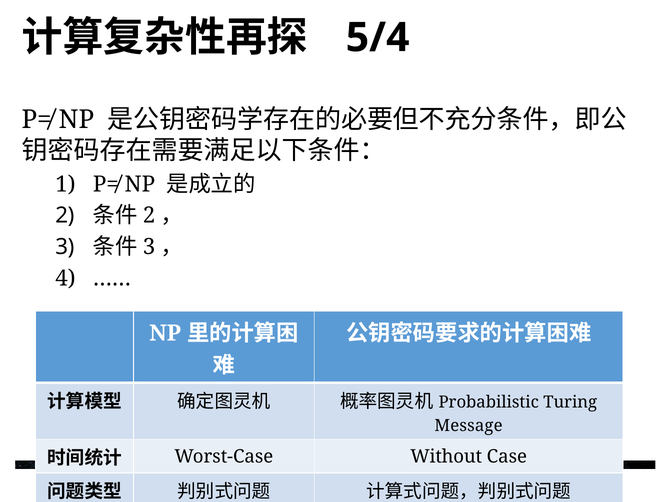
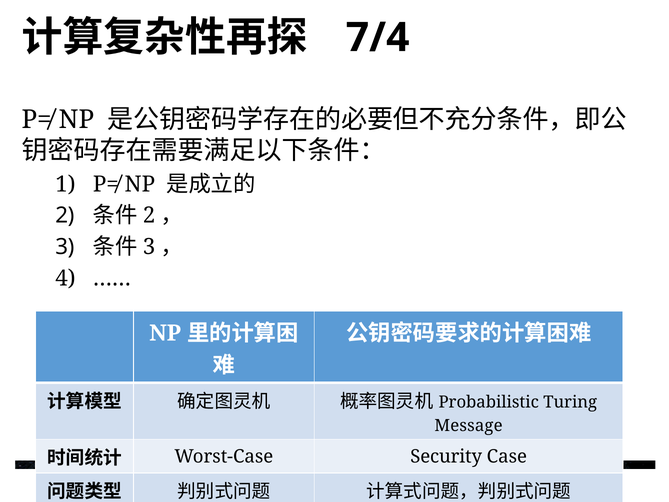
5/4: 5/4 -> 7/4 (378, 38)
Without: Without -> Security (446, 456)
